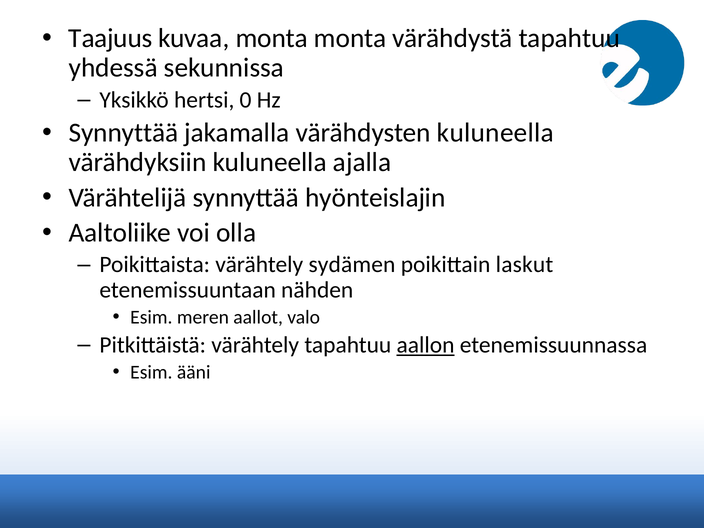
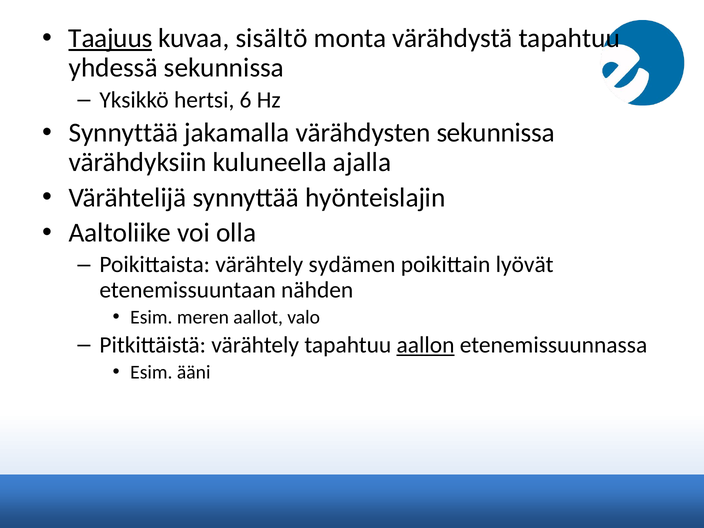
Taajuus underline: none -> present (110, 38)
kuvaa monta: monta -> sisältö (272, 38)
0: 0 -> 6 (246, 100)
värähdysten kuluneella: kuluneella -> sekunnissa (496, 133)
laskut: laskut -> lyövät (525, 265)
